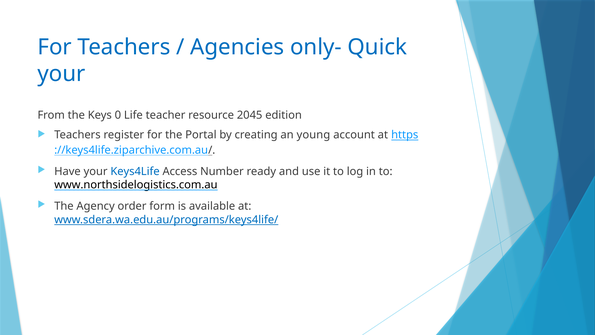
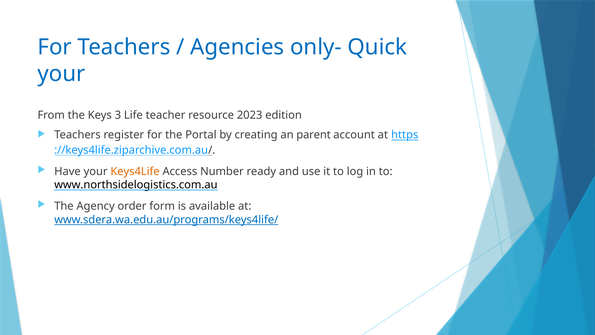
0: 0 -> 3 (118, 115)
2045: 2045 -> 2023 (250, 115)
young: young -> parent (314, 135)
Keys4Life colour: blue -> orange (135, 171)
